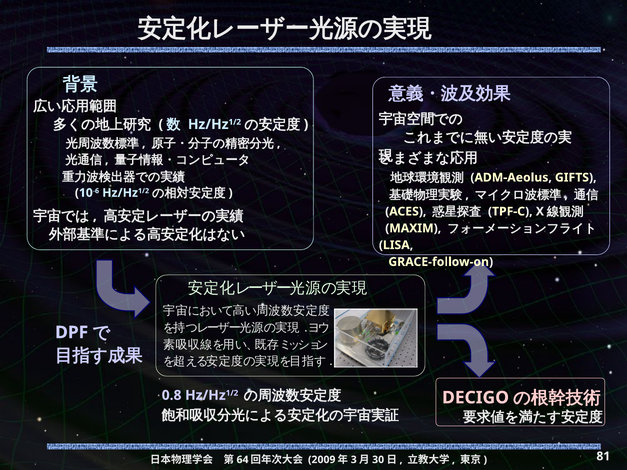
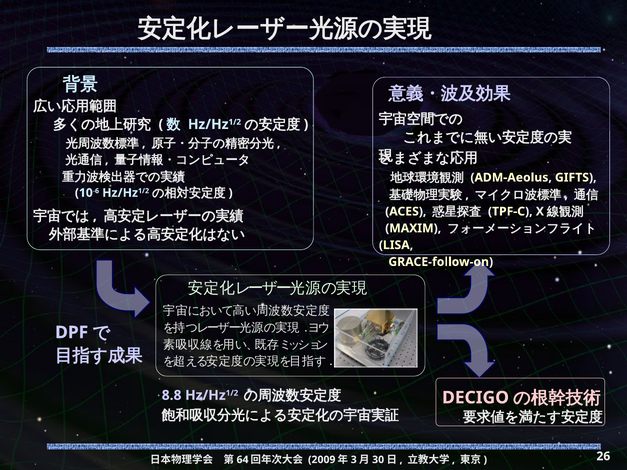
0.8: 0.8 -> 8.8 (172, 395)
81: 81 -> 26 (603, 456)
